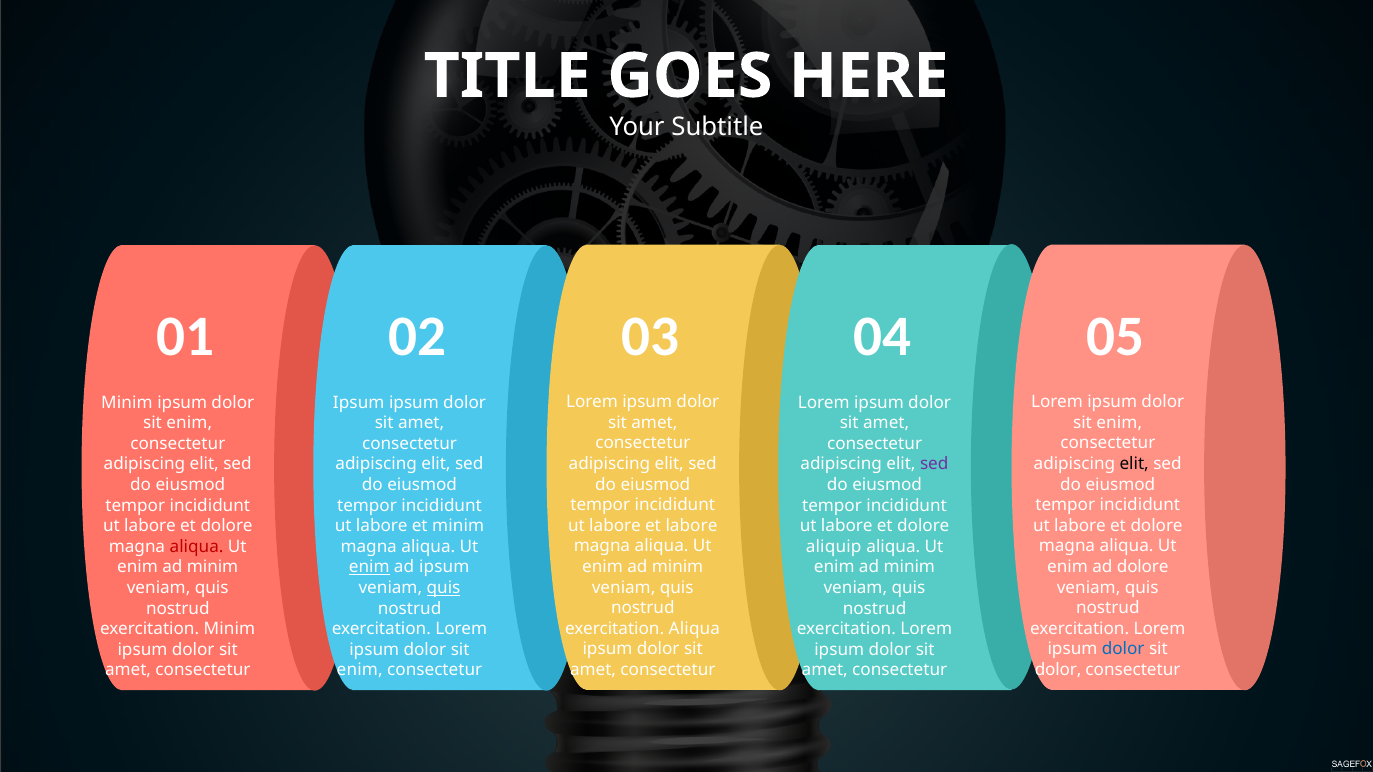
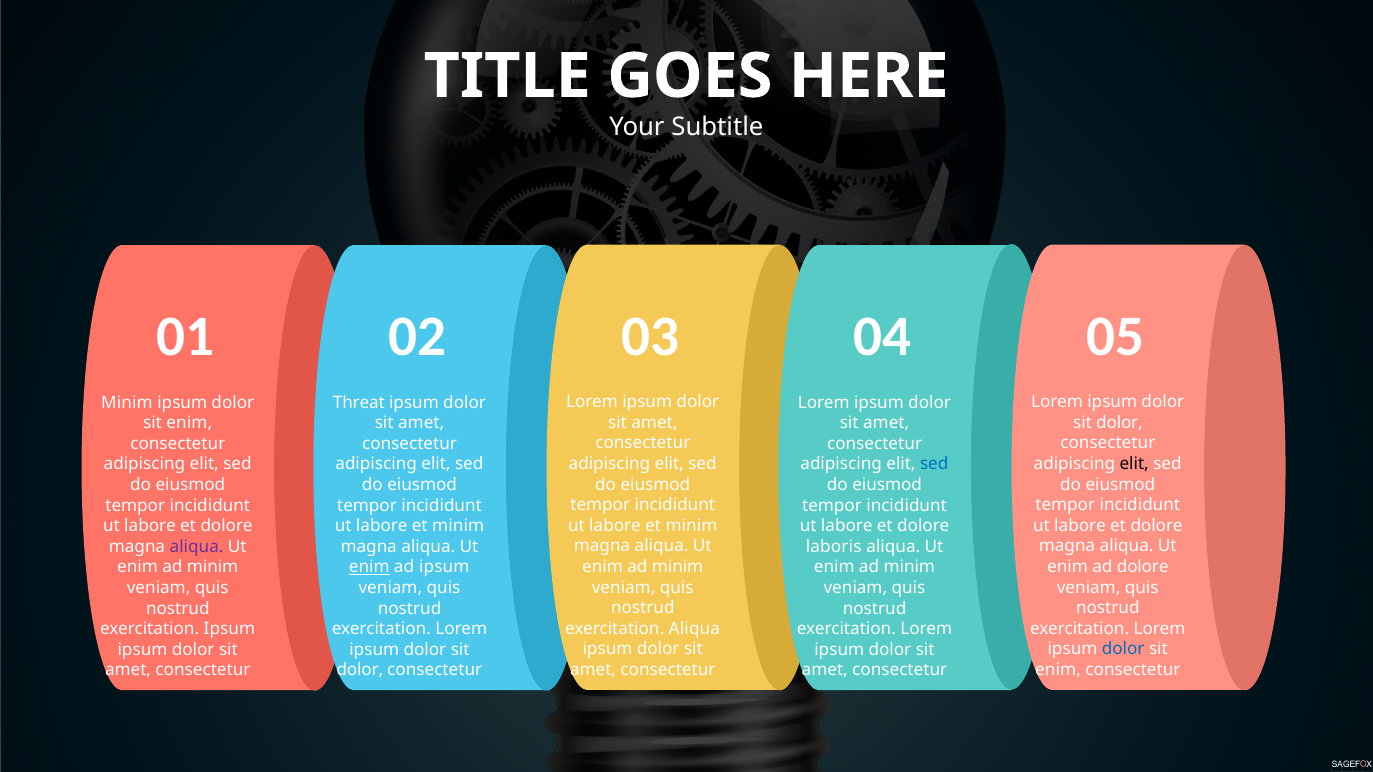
Ipsum: Ipsum -> Threat (359, 403)
enim: enim -> dolor (1119, 423)
sed colour: purple -> blue (934, 464)
labore: labore -> minim (691, 526)
aliqua colour: red -> purple (197, 547)
aliquip: aliquip -> laboris (834, 547)
quis underline: present -> none (444, 588)
exercitation Minim: Minim -> Ipsum (229, 629)
dolor: dolor -> enim (1058, 670)
enim: enim -> dolor (360, 670)
